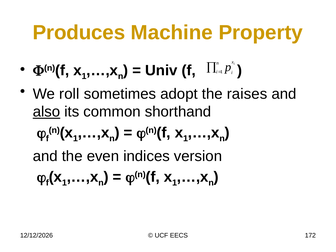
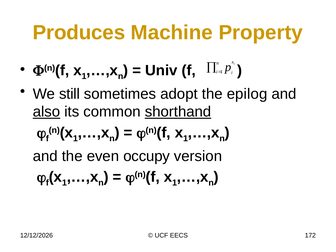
roll: roll -> still (69, 94)
raises: raises -> epilog (247, 94)
shorthand underline: none -> present (178, 112)
indices: indices -> occupy (147, 156)
